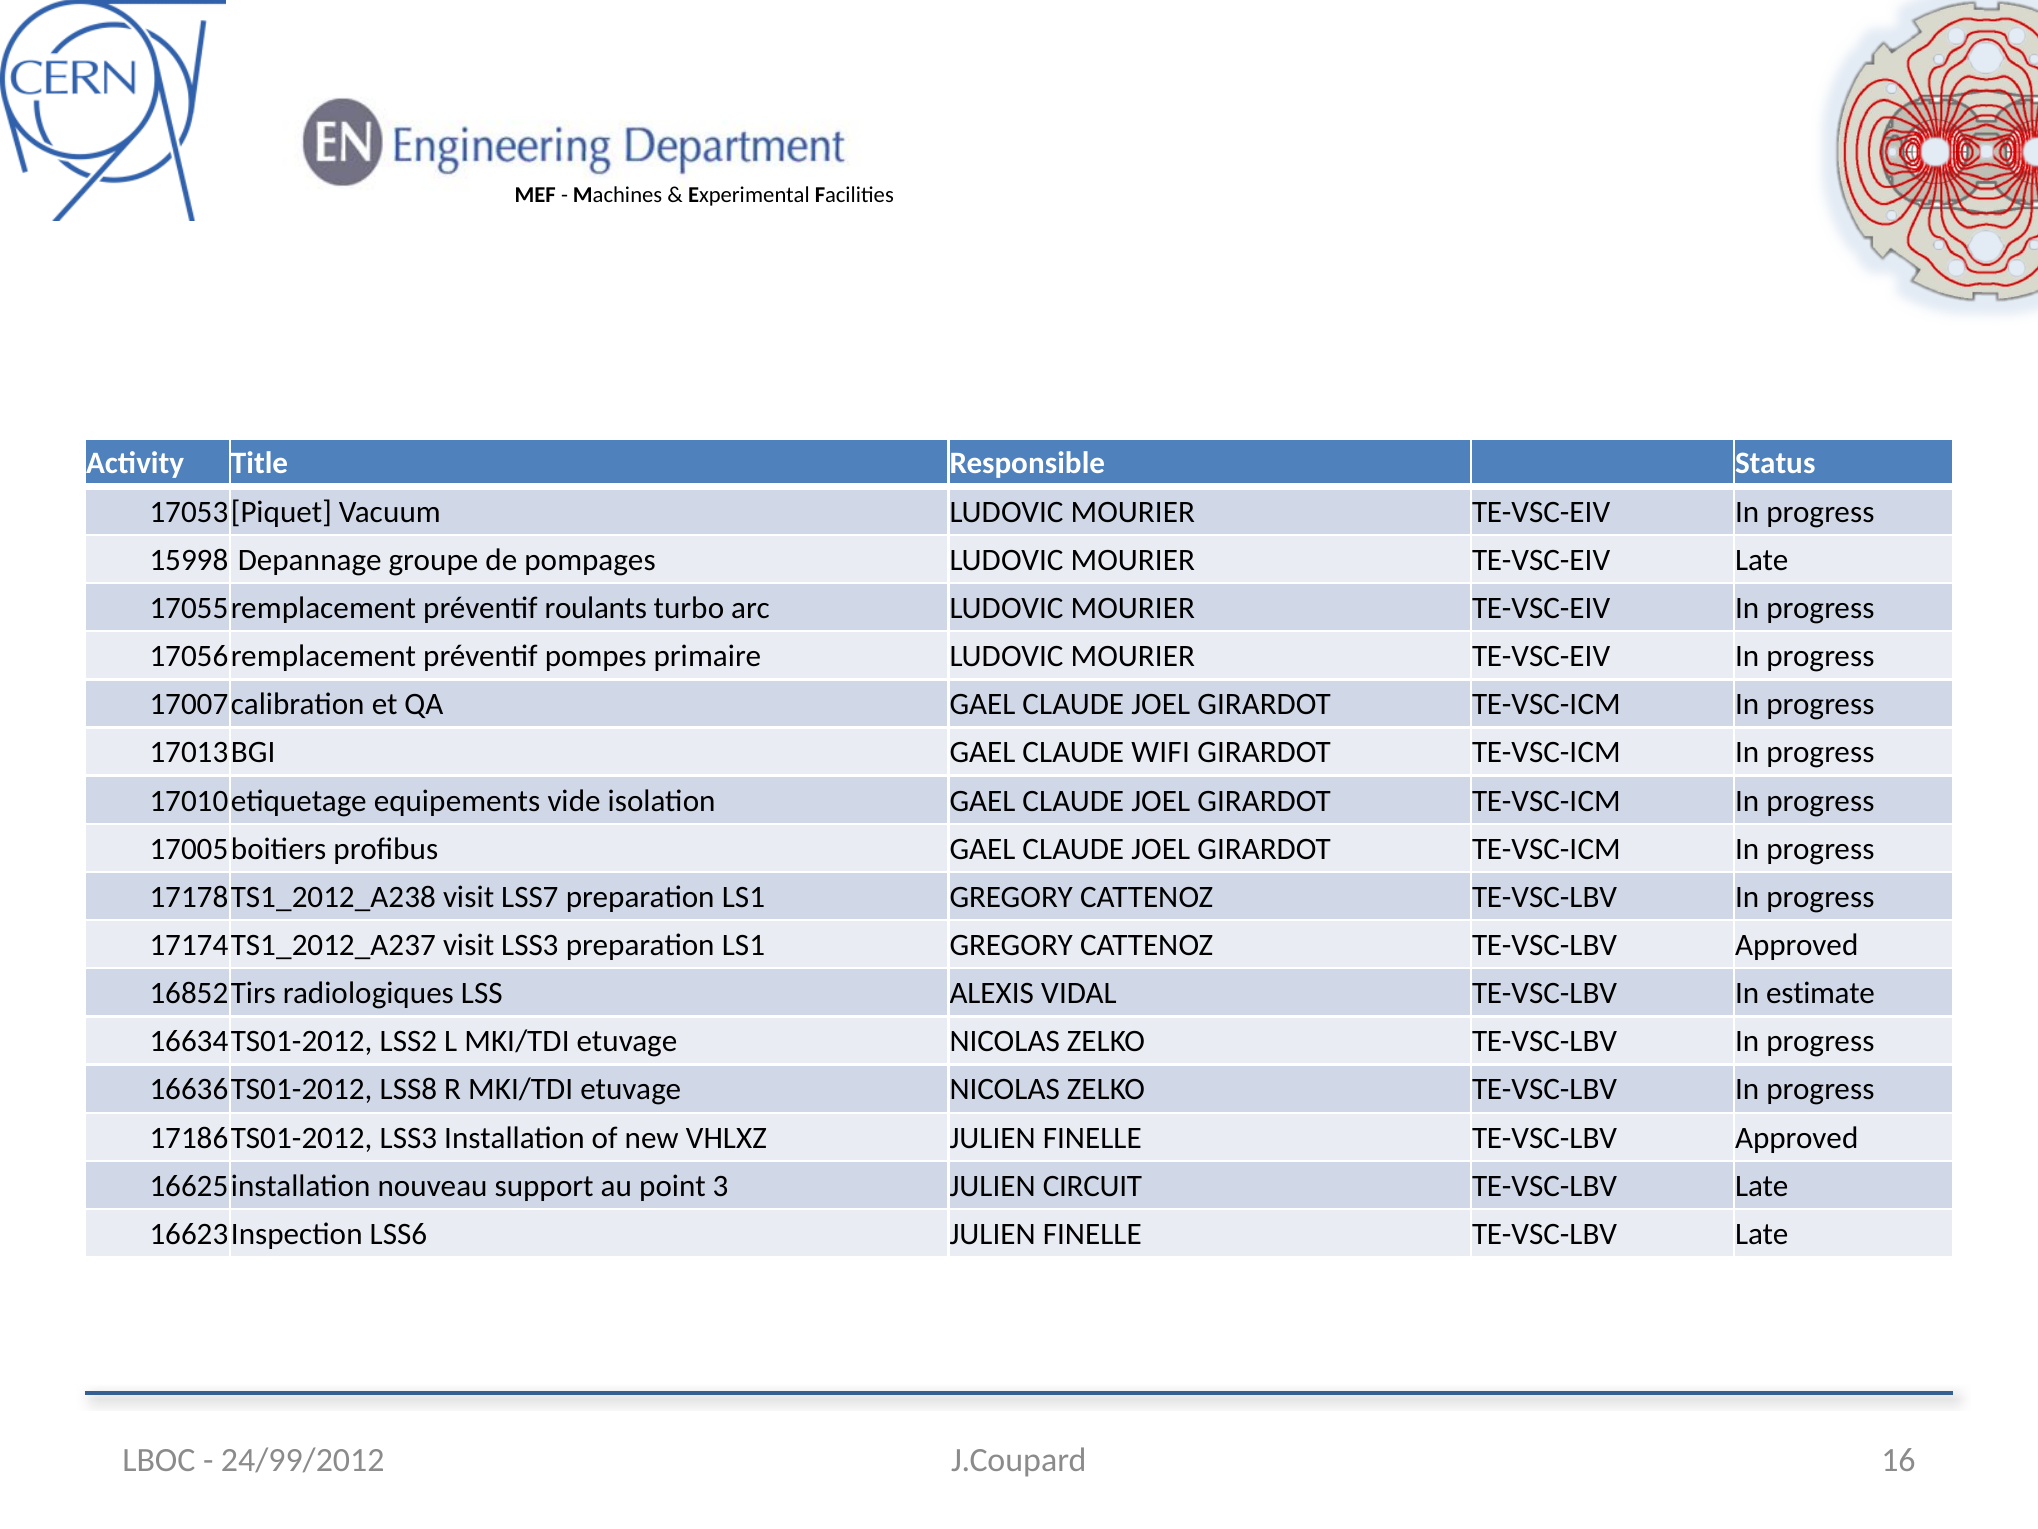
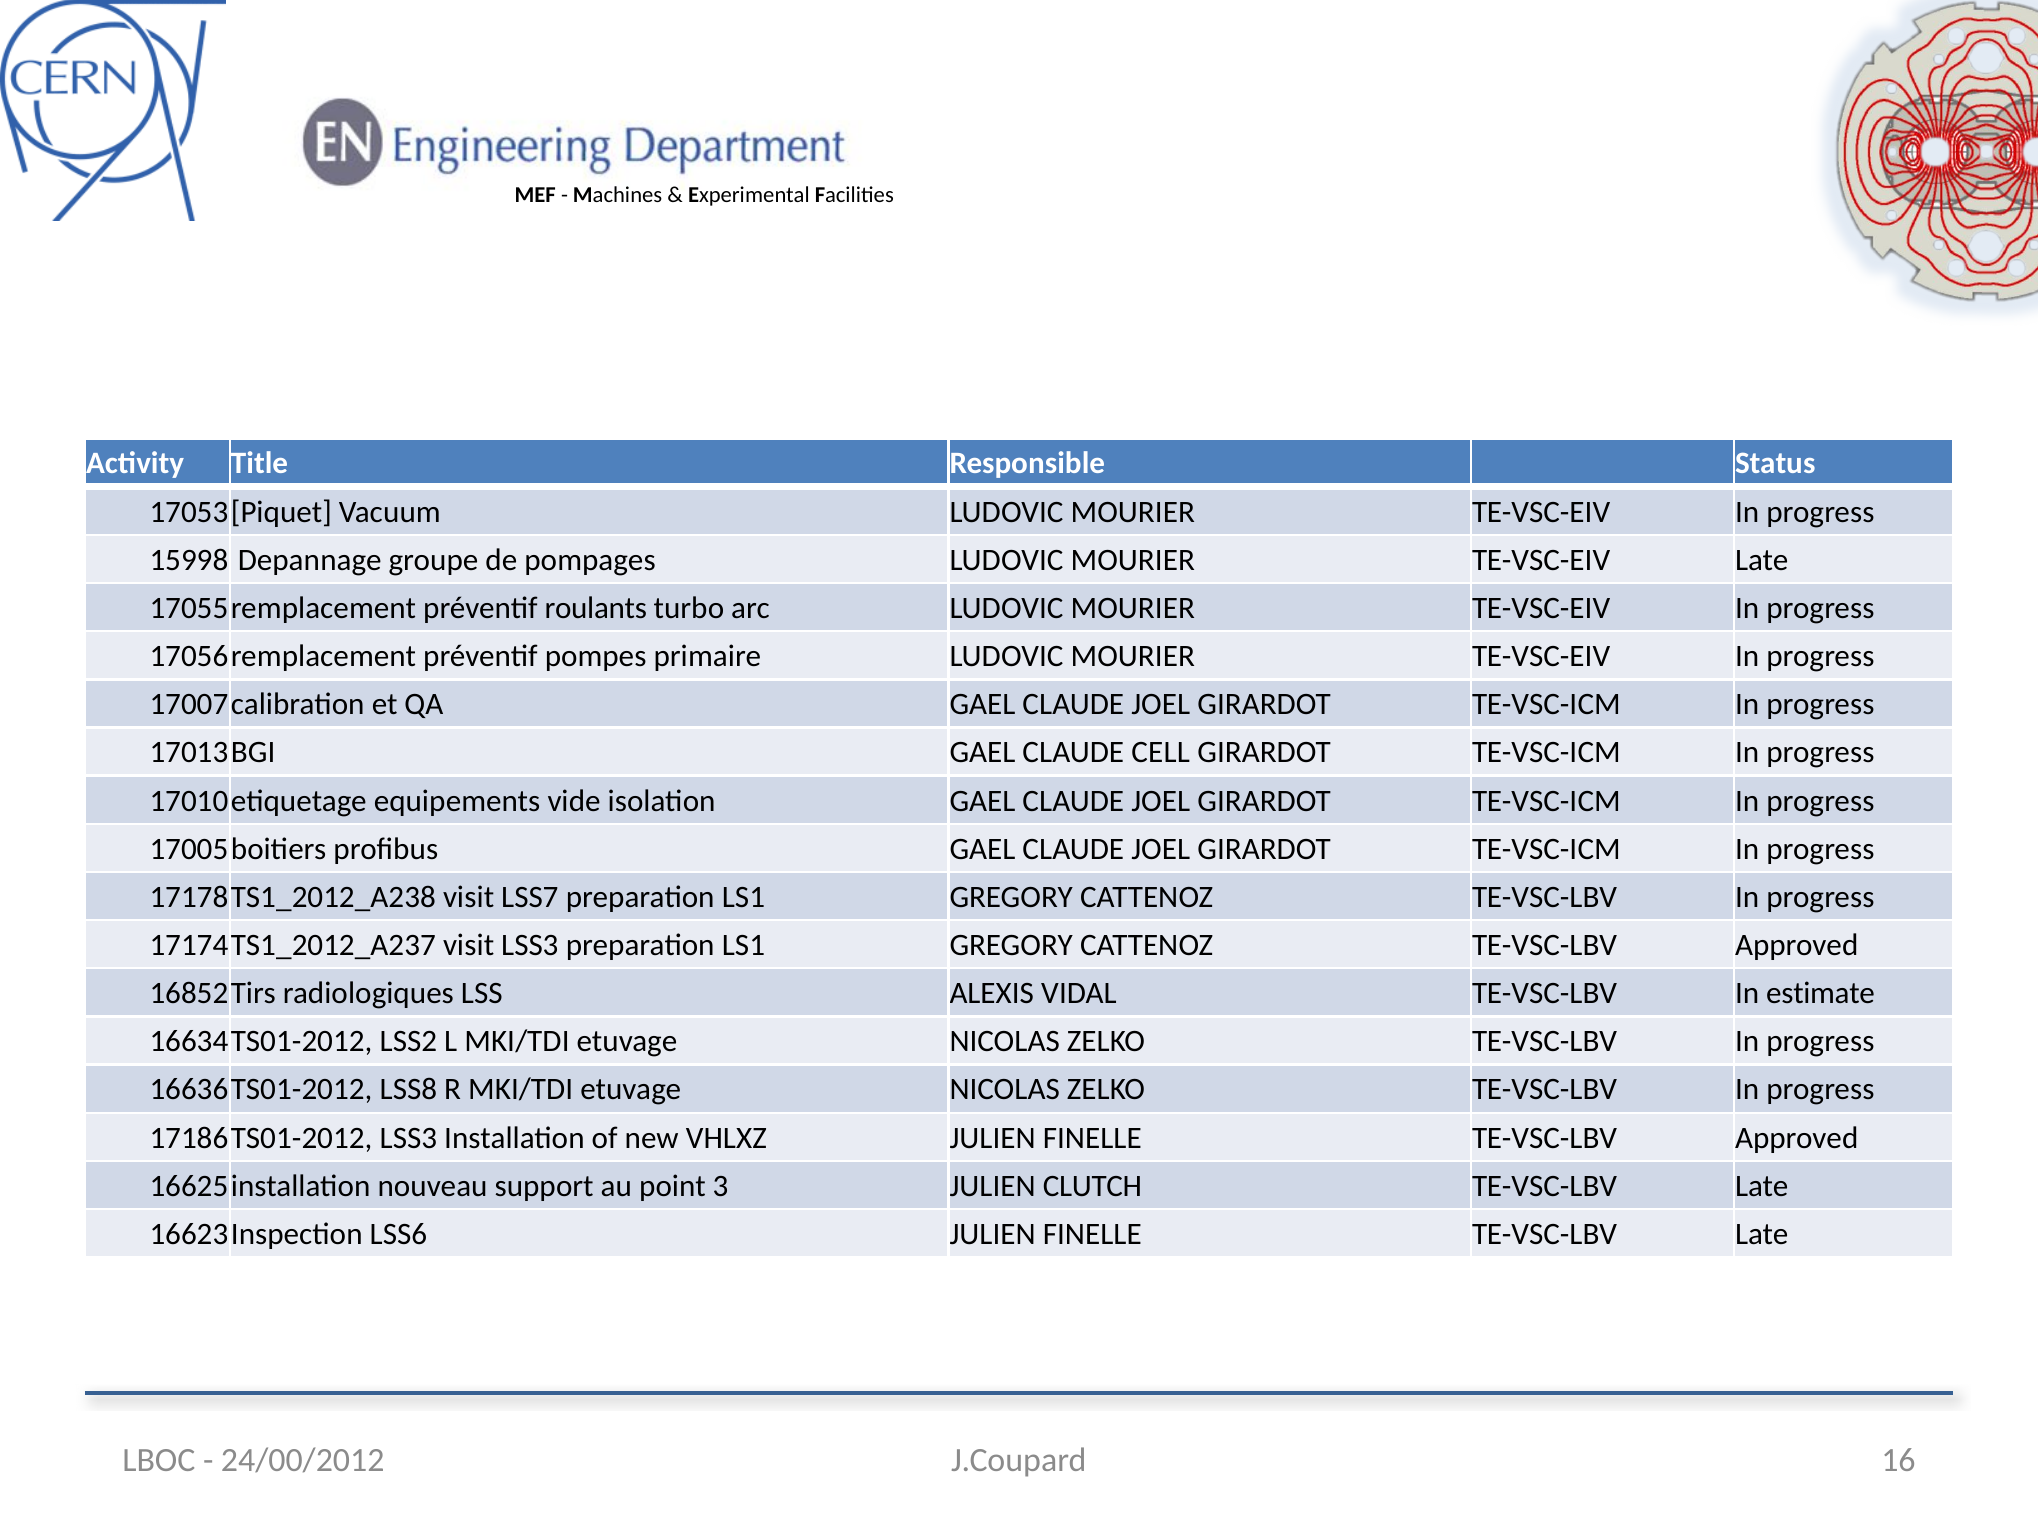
WIFI: WIFI -> CELL (1161, 752)
CIRCUIT: CIRCUIT -> CLUTCH (1092, 1186)
24/99/2012: 24/99/2012 -> 24/00/2012 (303, 1460)
